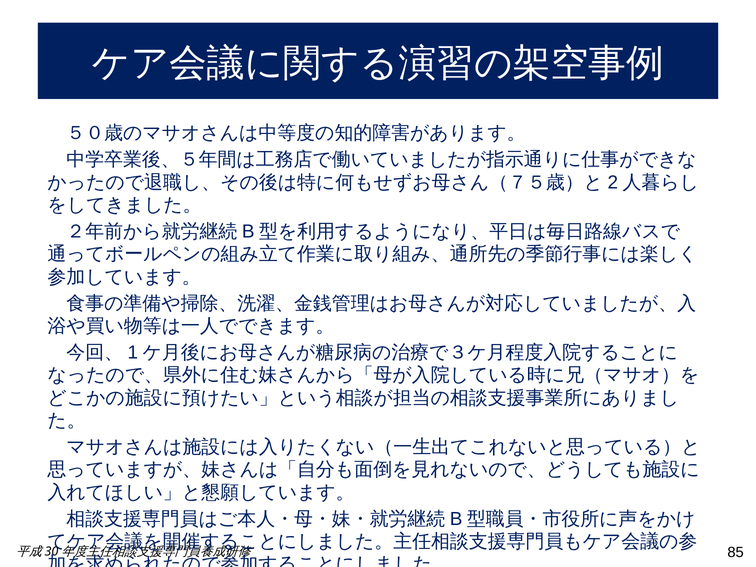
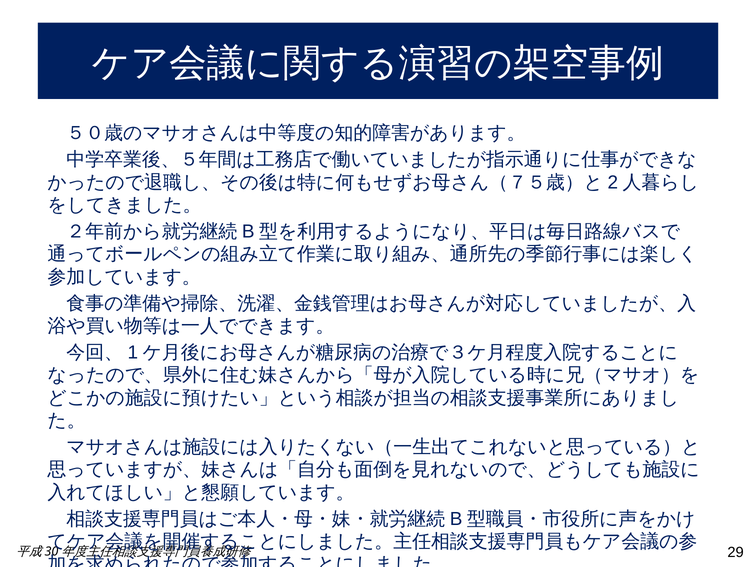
85: 85 -> 29 (736, 553)
